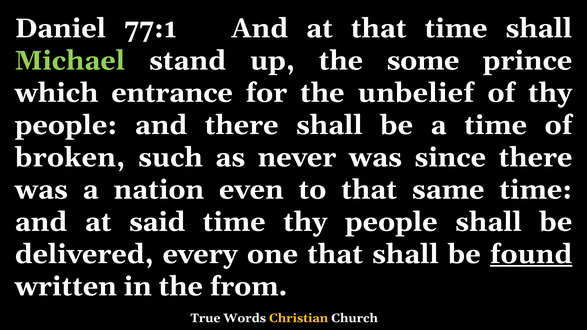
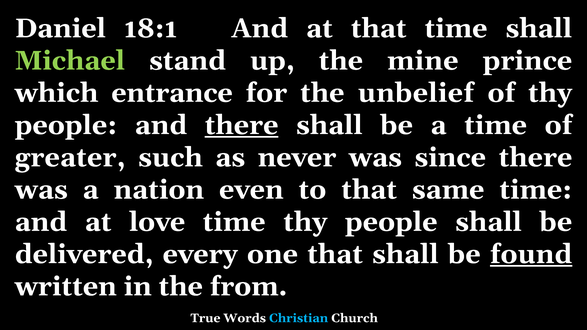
77:1: 77:1 -> 18:1 (151, 28)
some: some -> mine (423, 61)
there underline: none -> present (242, 125)
broken: broken -> greater (70, 158)
said: said -> love (157, 222)
Christian colour: yellow -> light blue (299, 318)
